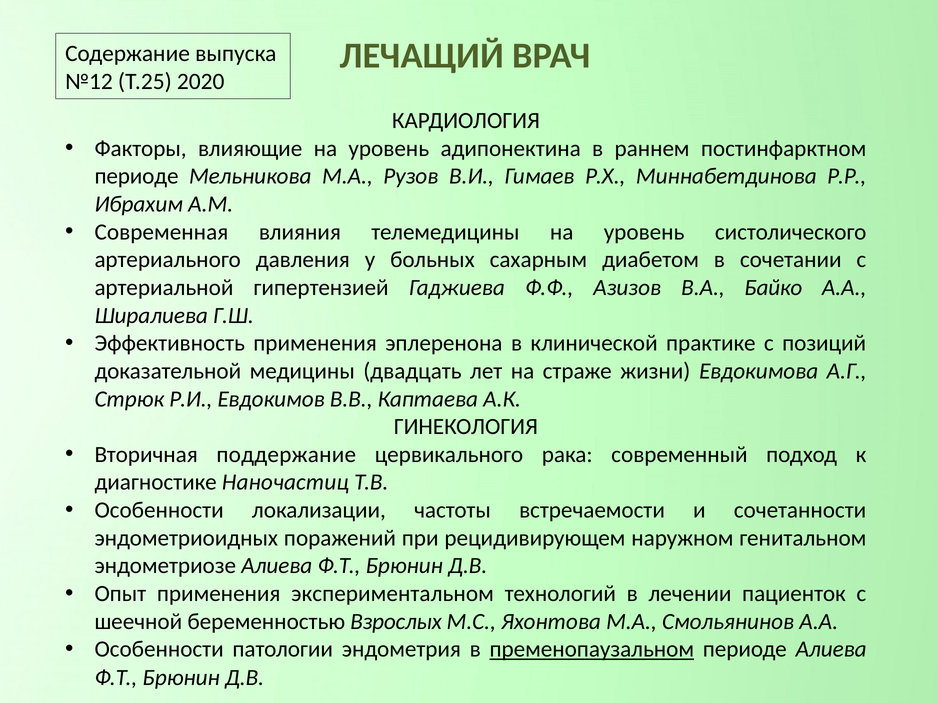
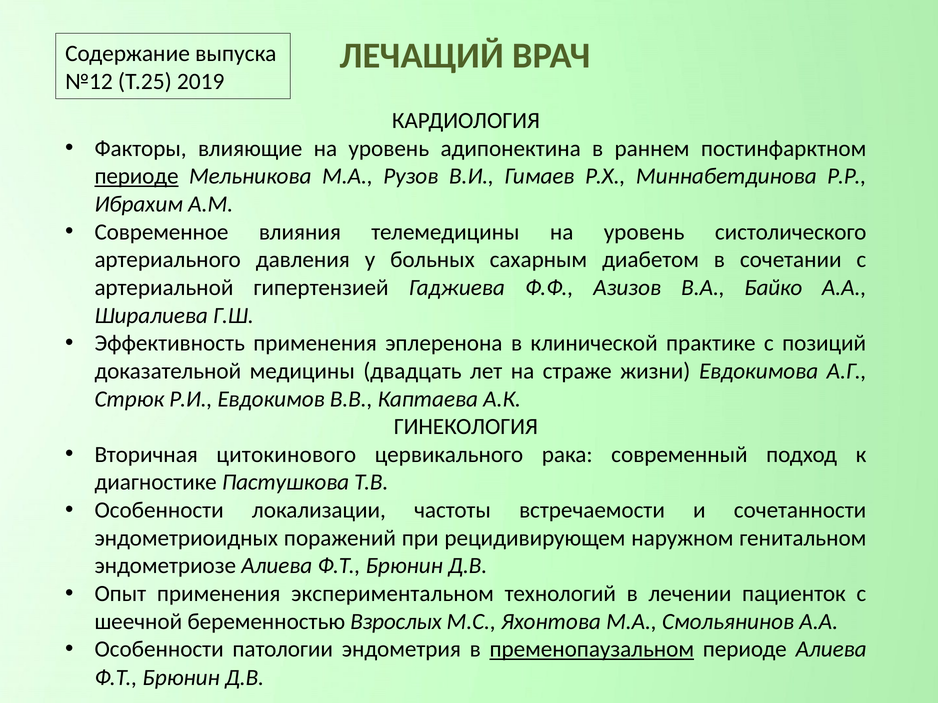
2020: 2020 -> 2019 (201, 82)
периоде underline: none -> present (137, 176)
Современная: Современная -> Современное (161, 232)
поддержание: поддержание -> цитокинового (286, 455)
Наночастиц: Наночастиц -> Пастушкова (286, 483)
